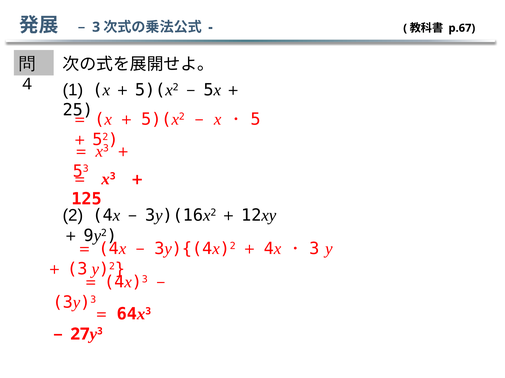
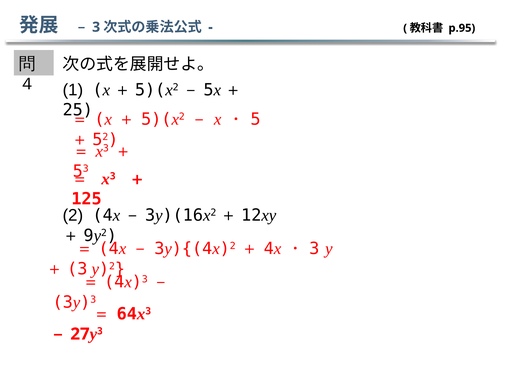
p.67: p.67 -> p.95 (462, 28)
